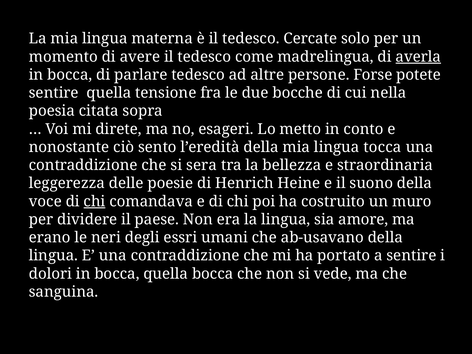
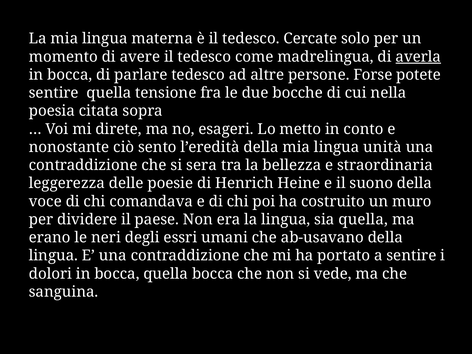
tocca: tocca -> unità (382, 147)
chi underline: present -> none (95, 201)
sia amore: amore -> quella (363, 219)
